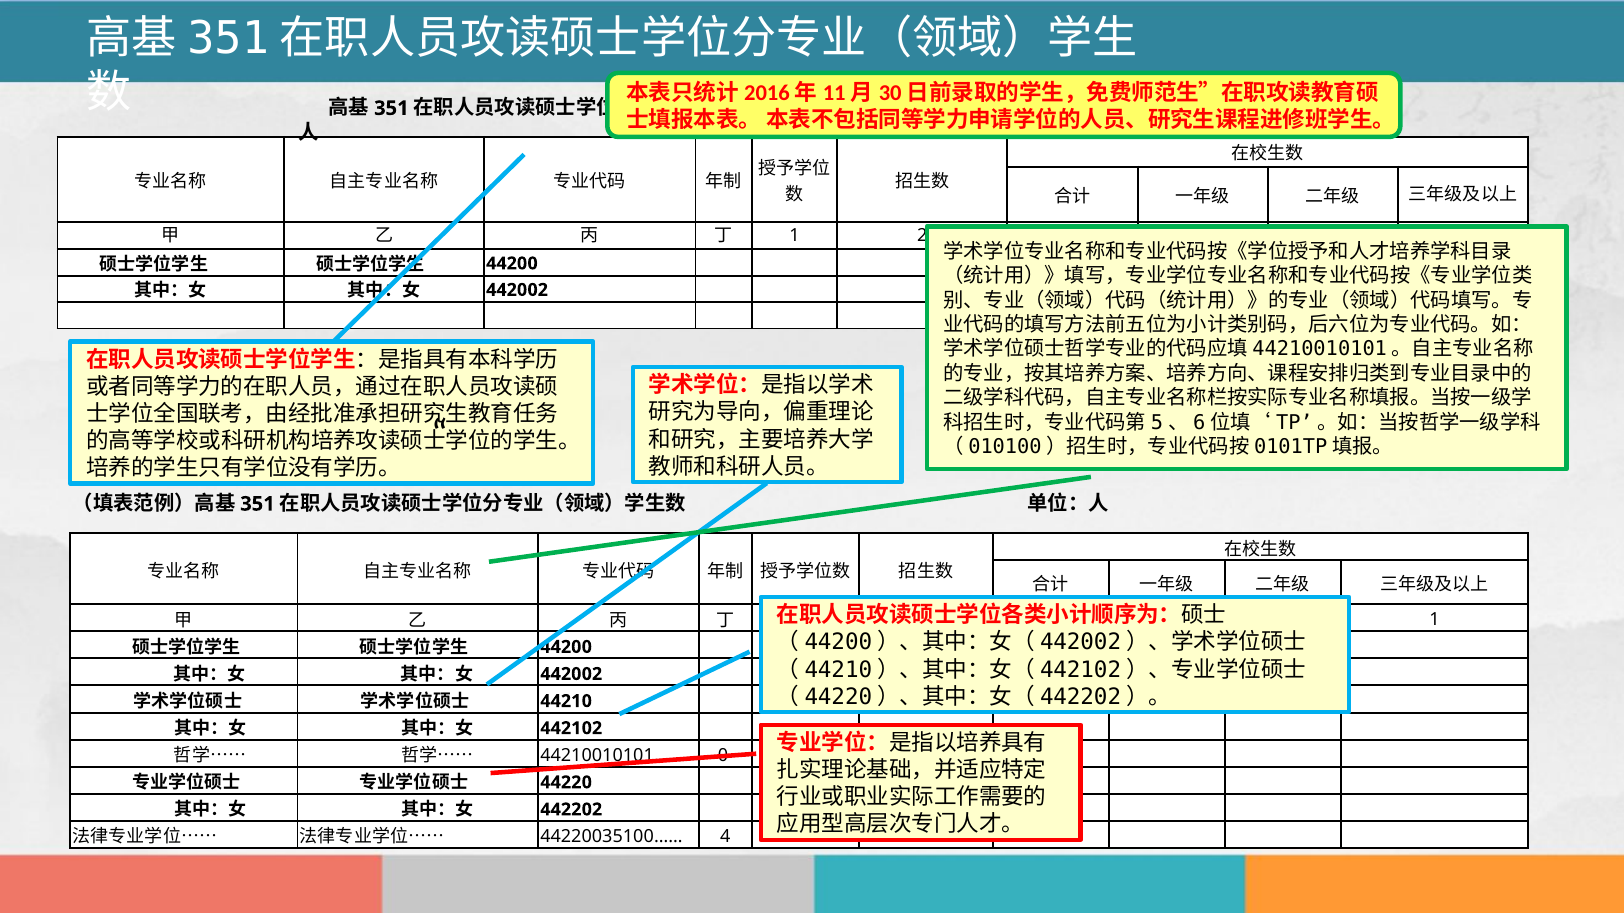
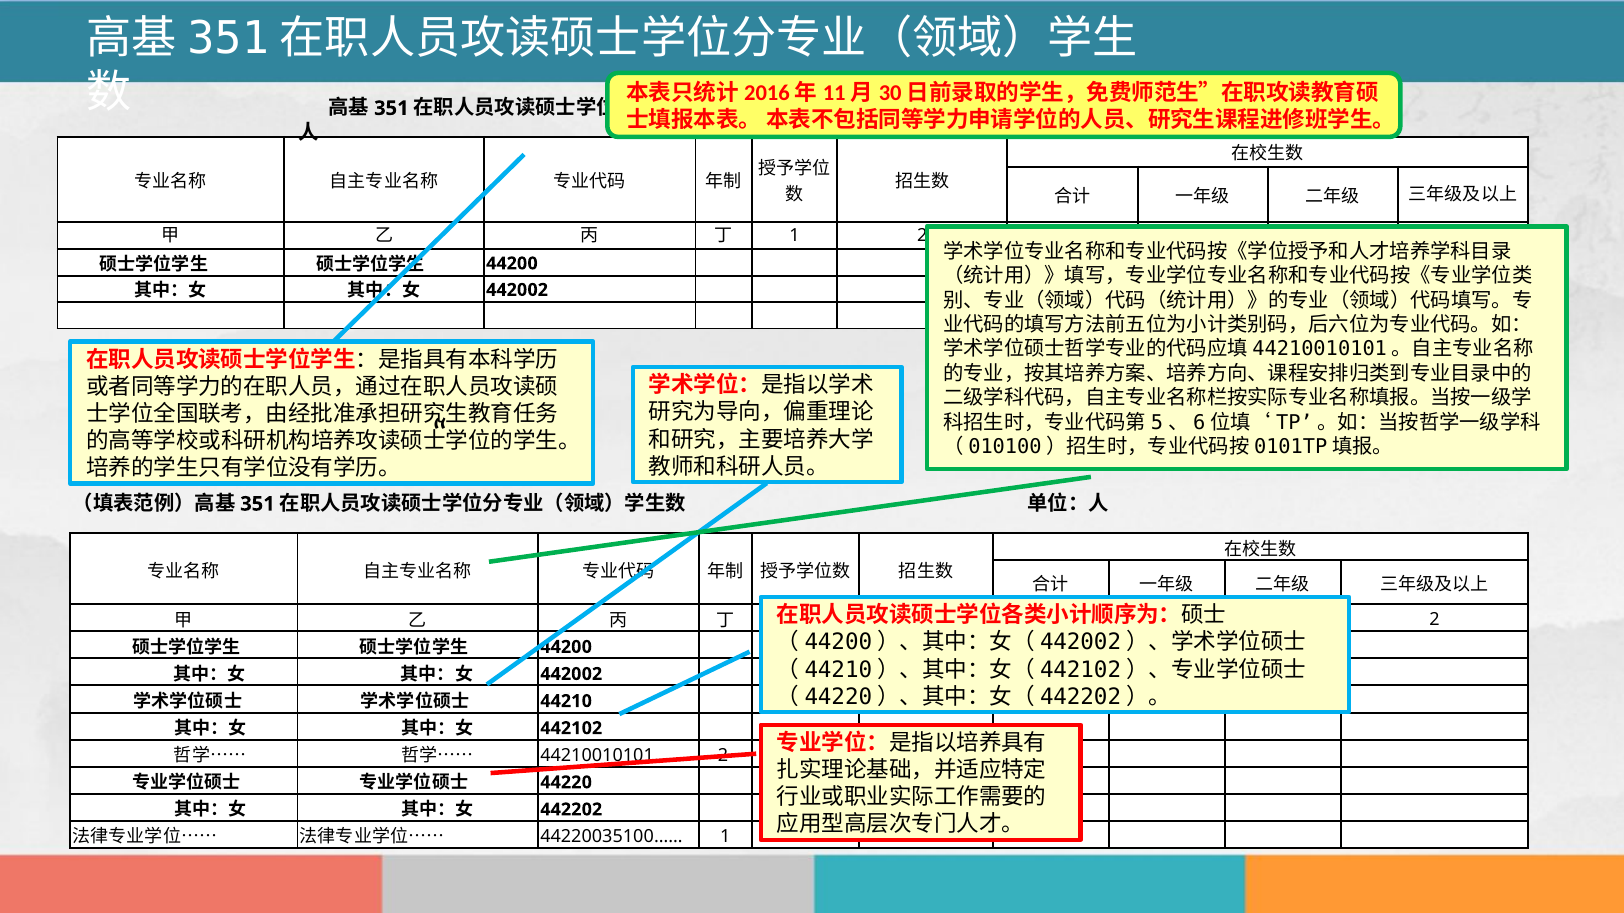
1: 1 -> 2 (1434, 620)
44210010101…… 0: 0 -> 2 (723, 756)
44220035100…… 4: 4 -> 1 (725, 837)
